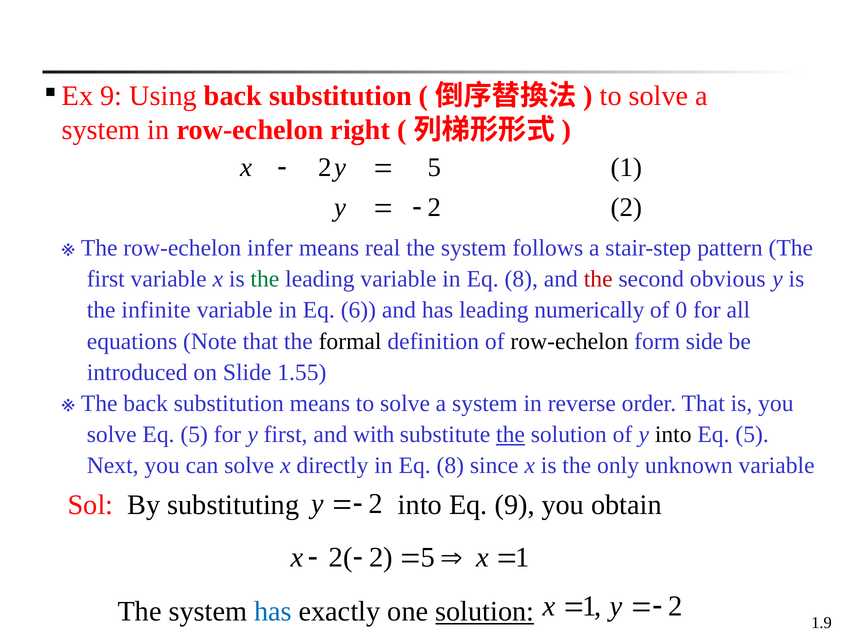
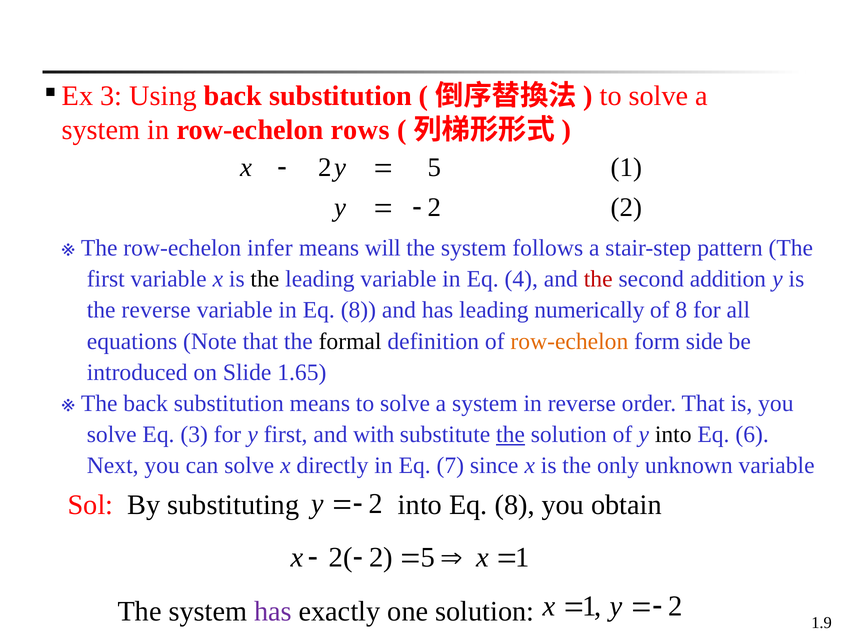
Ex 9: 9 -> 3 (111, 96)
right: right -> rows (360, 130)
real: real -> will (383, 248)
the colour: green -> black (265, 279)
variable in Eq 8: 8 -> 4 (521, 279)
obvious: obvious -> addition (728, 279)
the infinite: infinite -> reverse (156, 310)
in Eq 6: 6 -> 8 (358, 310)
of 0: 0 -> 8 (681, 310)
row-echelon colour: black -> orange (569, 341)
1.55: 1.55 -> 1.65 (302, 372)
solve Eq 5: 5 -> 3 (194, 434)
5: 5 -> 6 (752, 434)
directly in Eq 8: 8 -> 7 (450, 466)
into Eq 9: 9 -> 8 (515, 505)
has colour: blue -> purple (273, 611)
solution underline: present -> none (485, 611)
